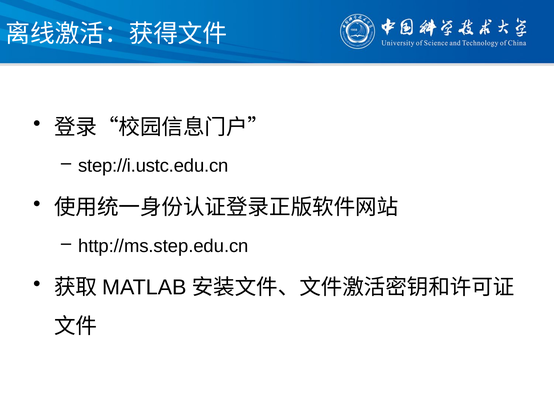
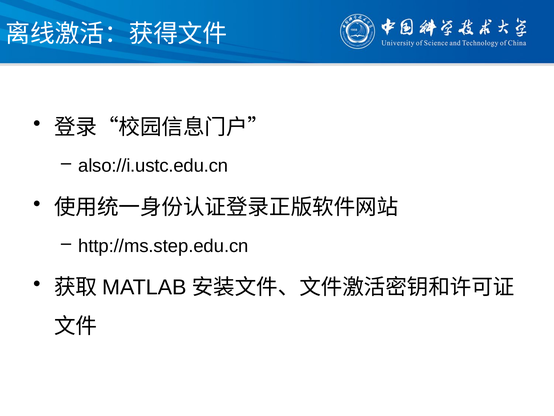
step://i.ustc.edu.cn: step://i.ustc.edu.cn -> also://i.ustc.edu.cn (153, 166)
